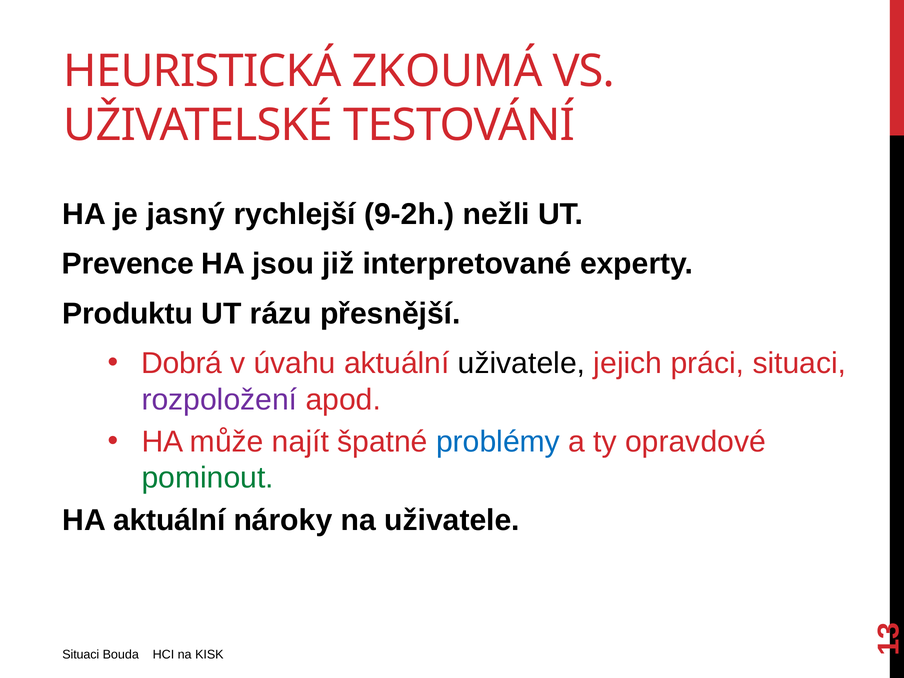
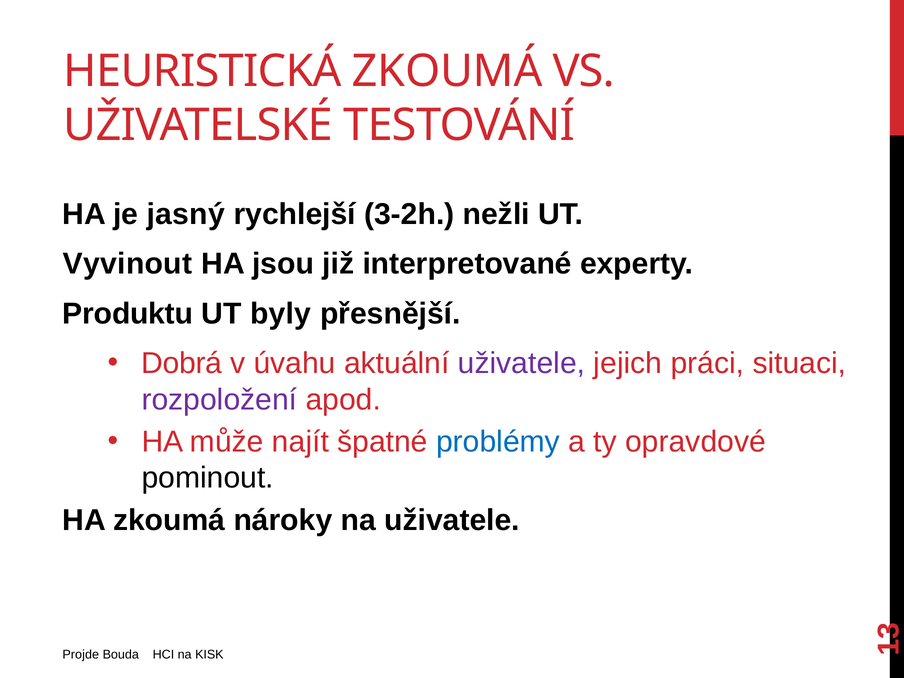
9-2h: 9-2h -> 3-2h (409, 214)
Prevence: Prevence -> Vyvinout (128, 264)
rázu: rázu -> byly (281, 314)
uživatele colour: black -> purple (522, 363)
pominout colour: green -> black (208, 478)
HA aktuální: aktuální -> zkoumá (169, 520)
Situaci: Situaci -> Projde (81, 655)
